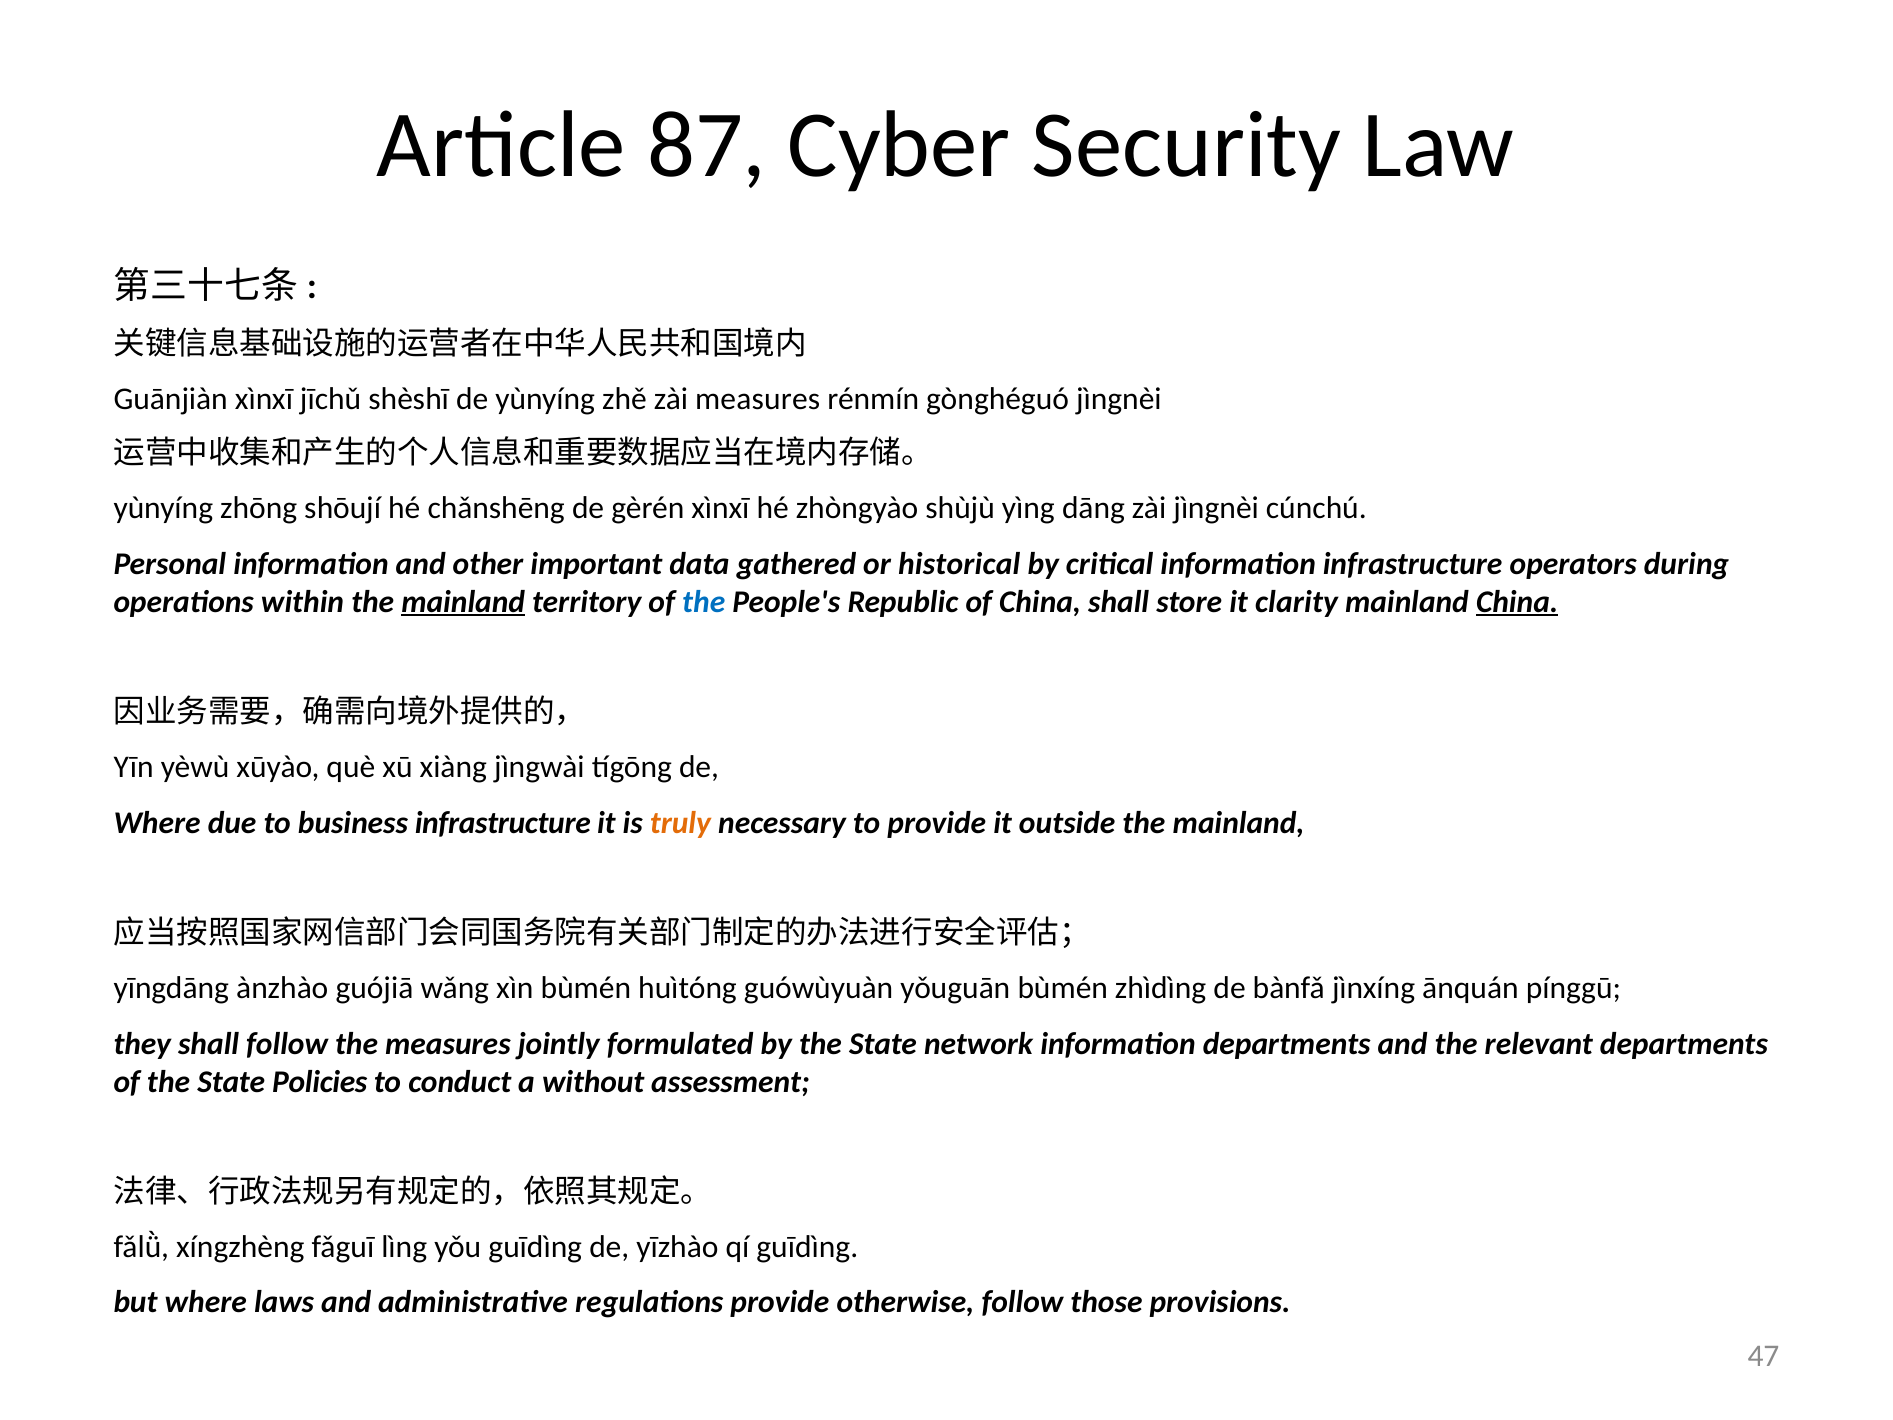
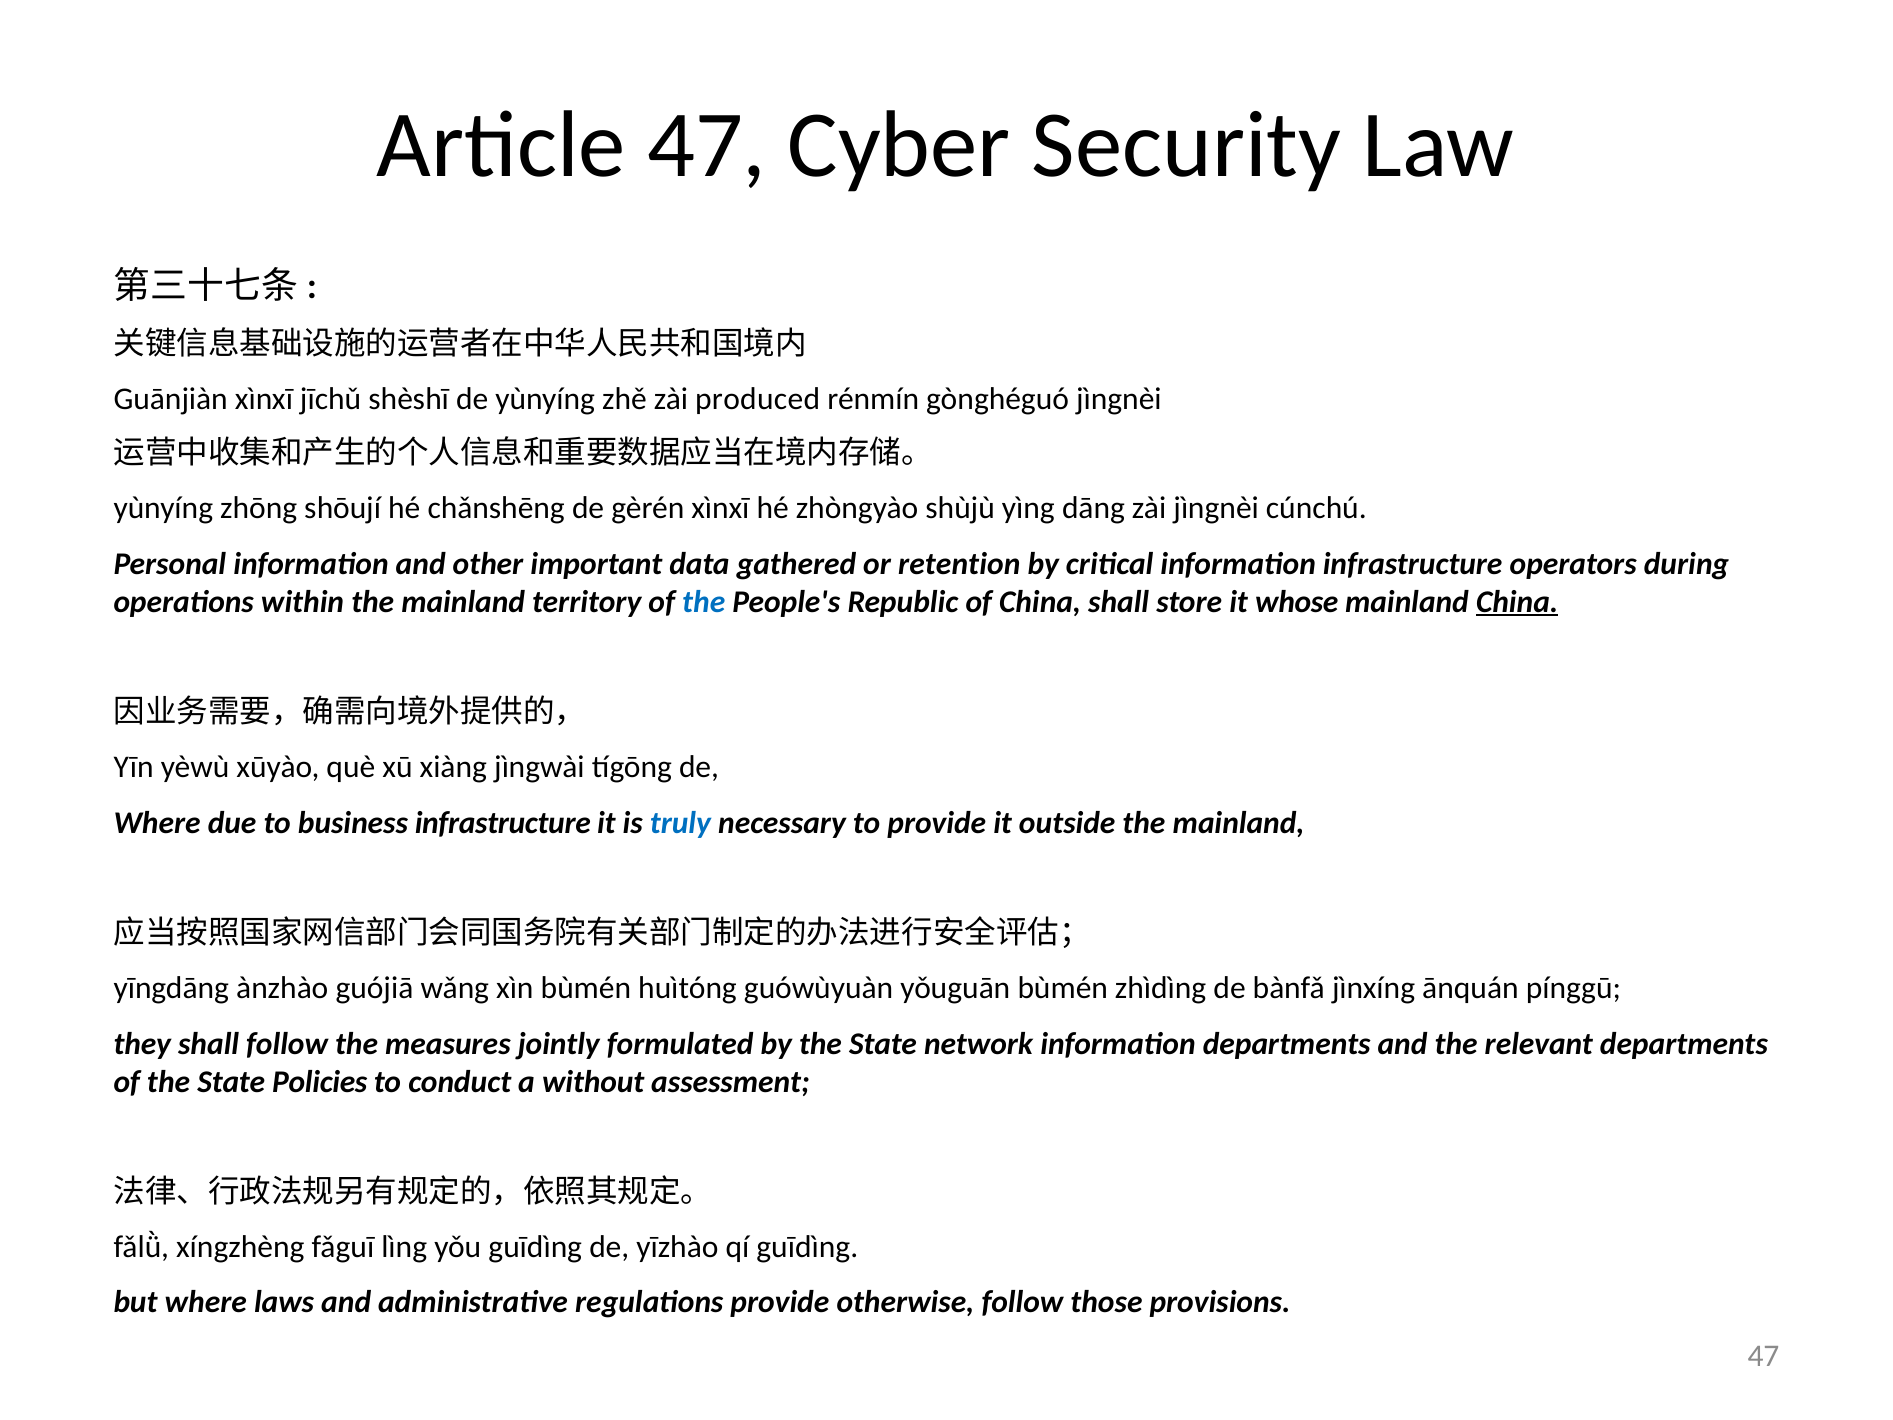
Article 87: 87 -> 47 (707, 145)
zài measures: measures -> produced (758, 399)
historical: historical -> retention (959, 564)
mainland underline: present -> none (463, 602)
clarity: clarity -> whose (1297, 602)
truly colour: orange -> blue (680, 823)
